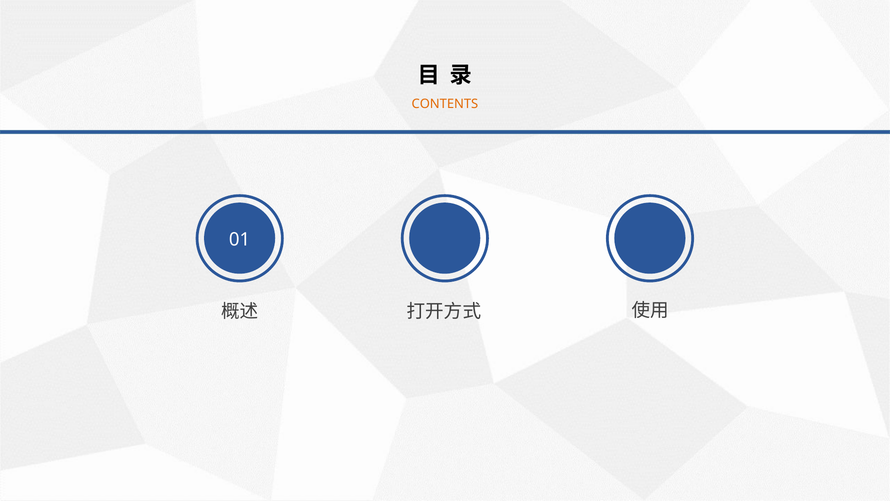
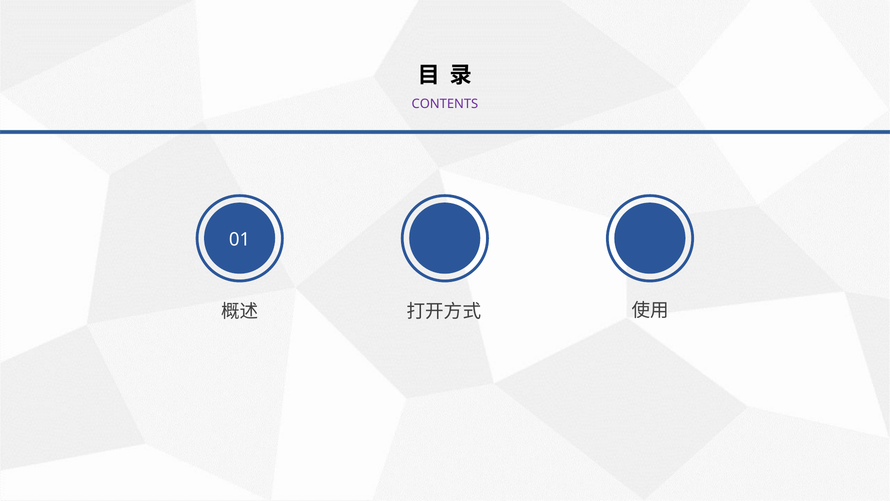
CONTENTS colour: orange -> purple (445, 104)
